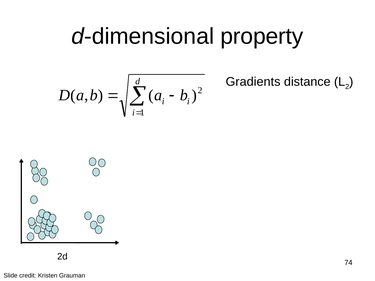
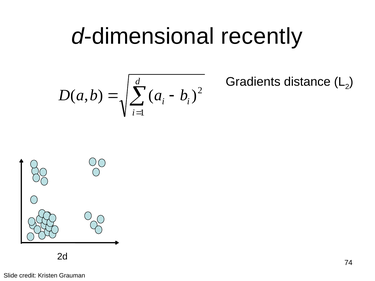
property: property -> recently (262, 36)
